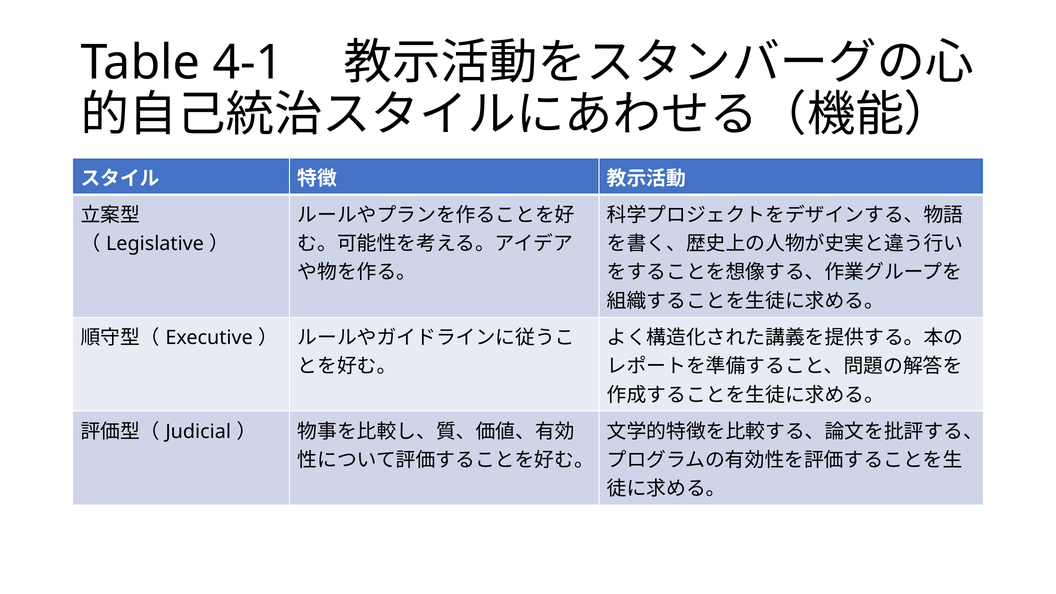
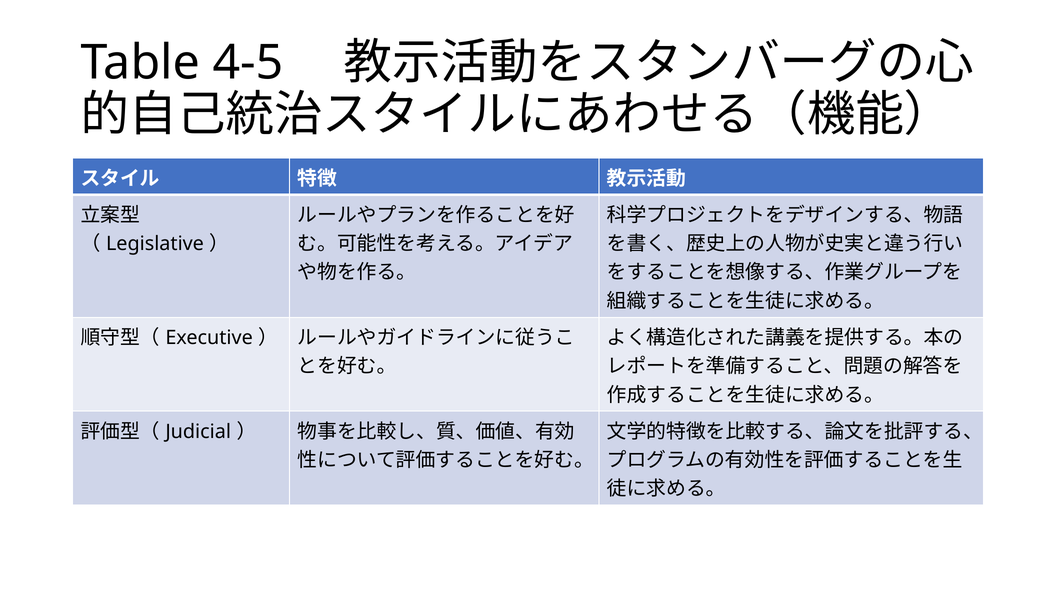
4-1: 4-1 -> 4-5 (248, 63)
